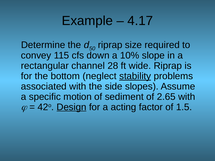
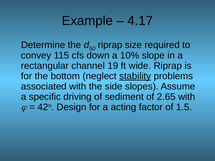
28: 28 -> 19 (113, 66)
motion: motion -> driving (78, 97)
Design underline: present -> none (71, 107)
